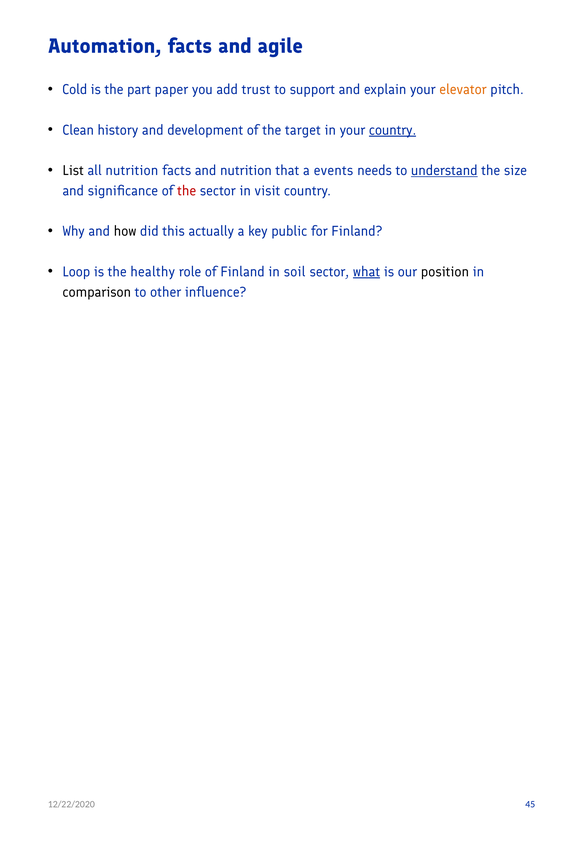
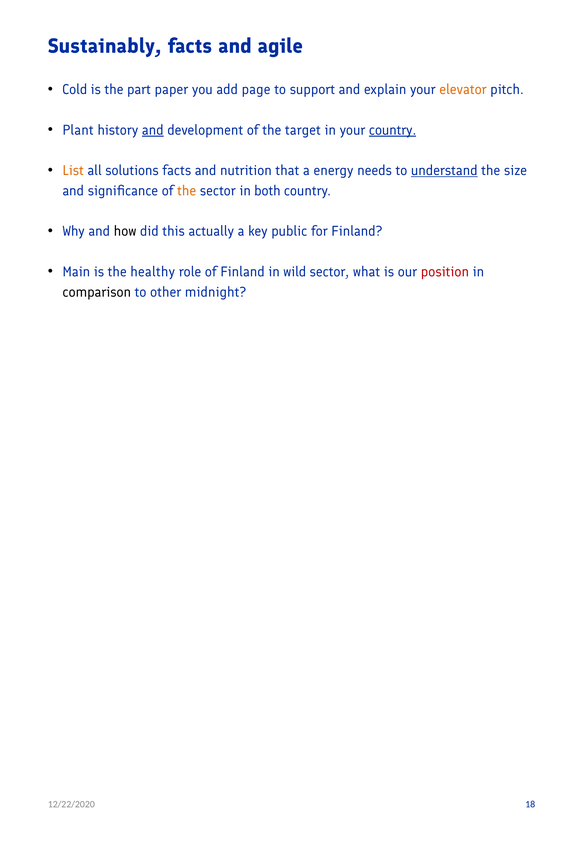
Automation: Automation -> Sustainably (105, 46)
trust: trust -> page (256, 89)
Clean: Clean -> Plant (78, 130)
and underline: none -> present (153, 130)
List colour: black -> orange (73, 170)
all nutrition: nutrition -> solutions (132, 170)
events: events -> energy (334, 170)
the colour: red -> orange (187, 191)
visit: visit -> both (267, 191)
Loop: Loop -> Main (76, 272)
soil: soil -> wild (295, 272)
what underline: present -> none (367, 272)
position colour: black -> red (445, 272)
influence: influence -> midnight (216, 292)
45: 45 -> 18 (530, 804)
